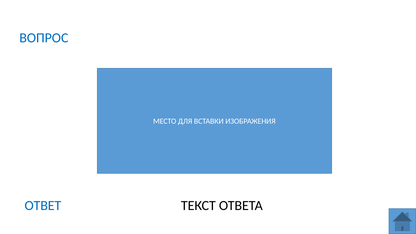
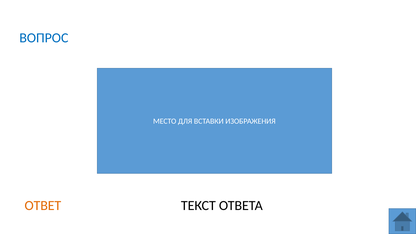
ОТВЕТ colour: blue -> orange (43, 206)
